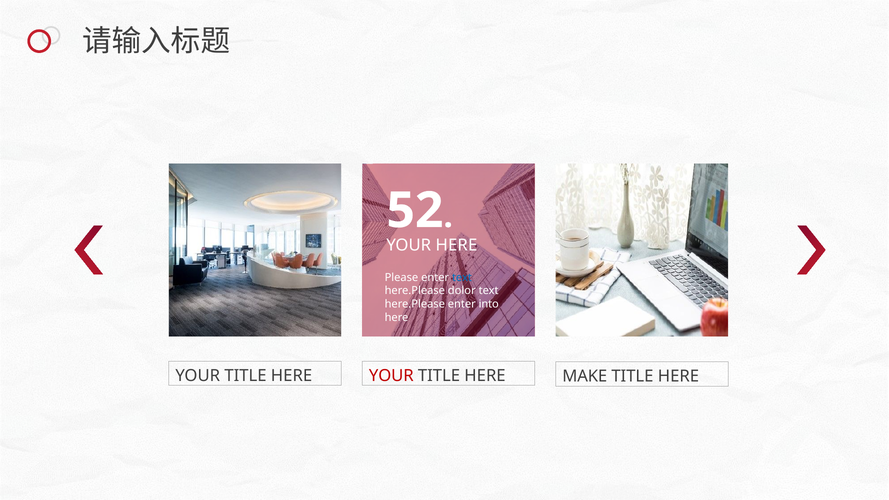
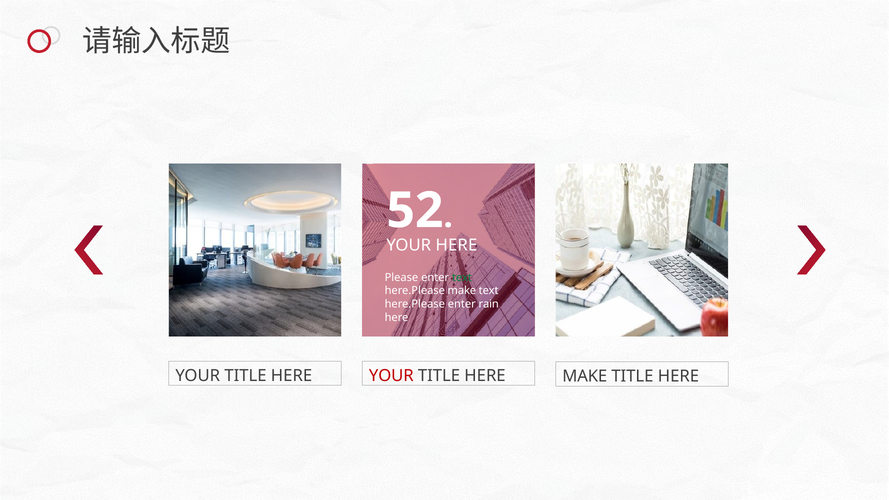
text colour: blue -> green (462, 277)
here.Please dolor: dolor -> make (462, 291)
into: into -> rain (489, 304)
